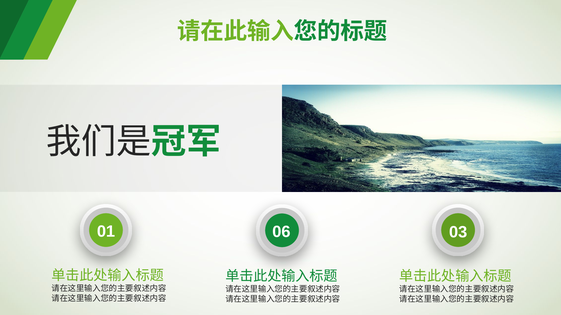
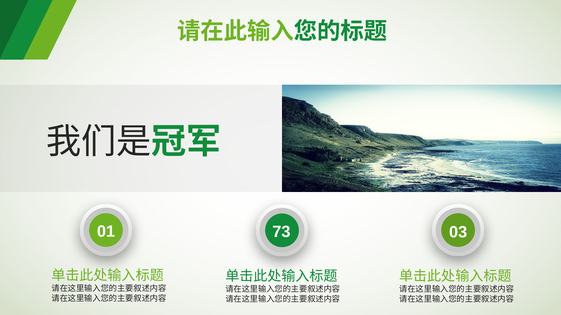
06: 06 -> 73 (281, 232)
